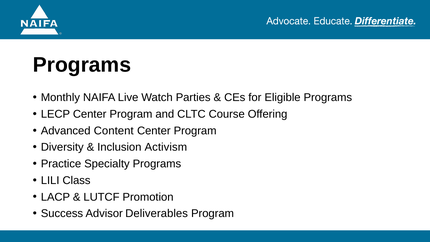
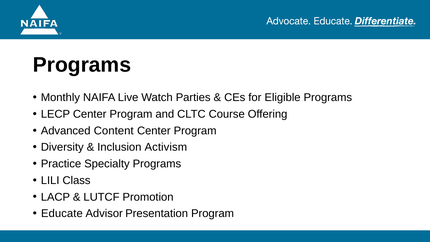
Success: Success -> Educate (62, 213)
Deliverables: Deliverables -> Presentation (157, 213)
